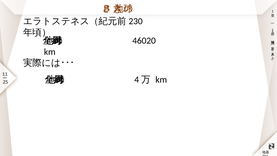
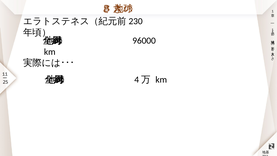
46020: 46020 -> 96000 (144, 41)
